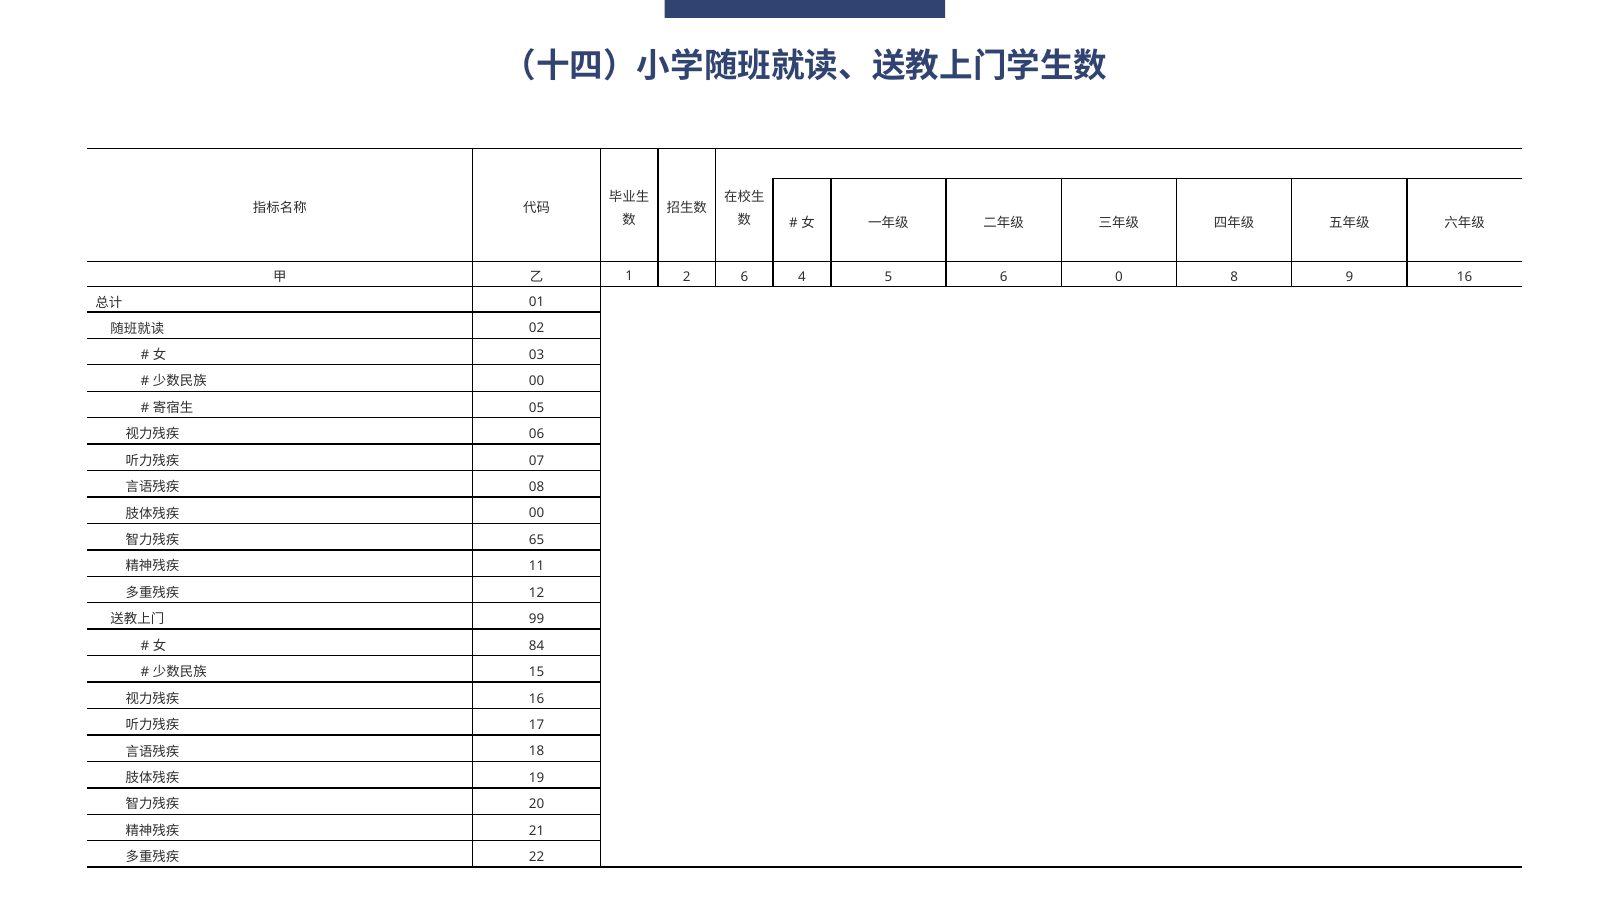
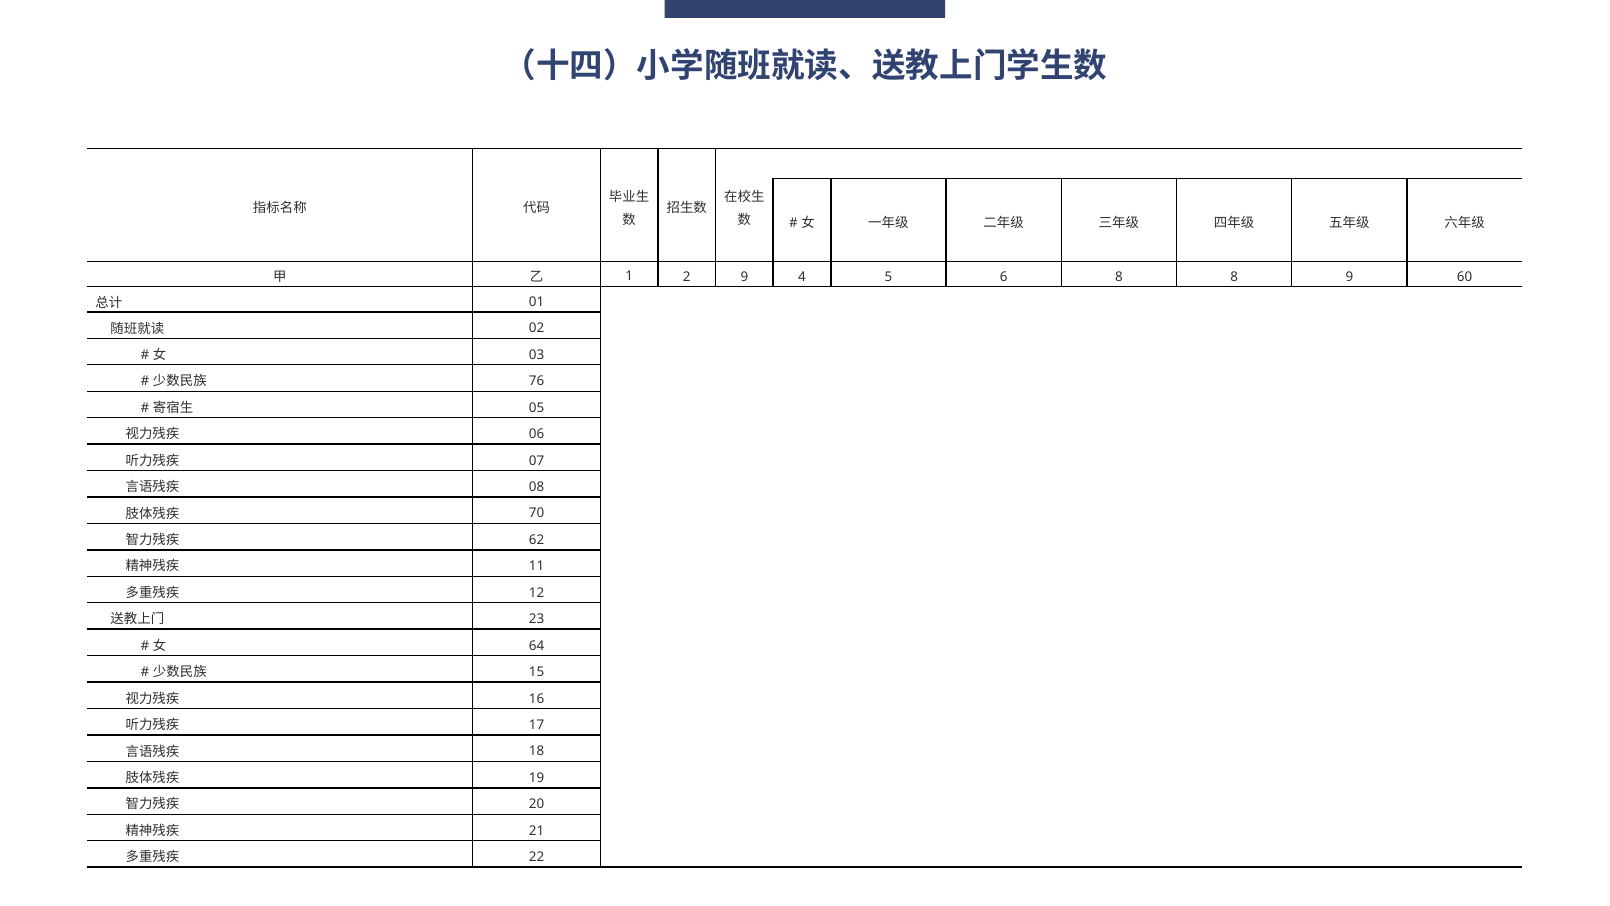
2 6: 6 -> 9 (744, 277)
6 0: 0 -> 8 (1119, 277)
9 16: 16 -> 60 (1465, 277)
00: 00 -> 76 (537, 381)
00: 00 -> 70 (537, 513)
65: 65 -> 62 (537, 540)
99: 99 -> 23 (537, 619)
84: 84 -> 64 (537, 645)
